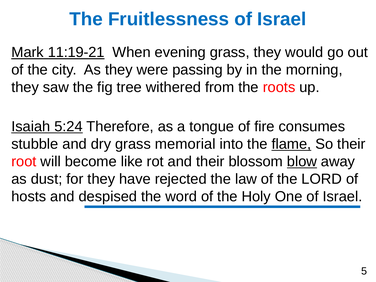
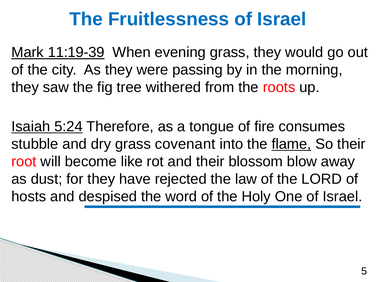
11:19-21: 11:19-21 -> 11:19-39 (76, 52)
memorial: memorial -> covenant (185, 144)
blow underline: present -> none (302, 162)
